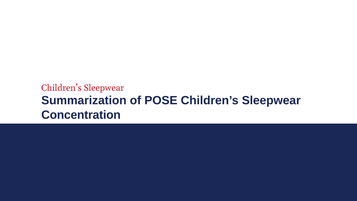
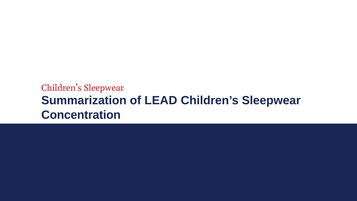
POSE: POSE -> LEAD (161, 100)
